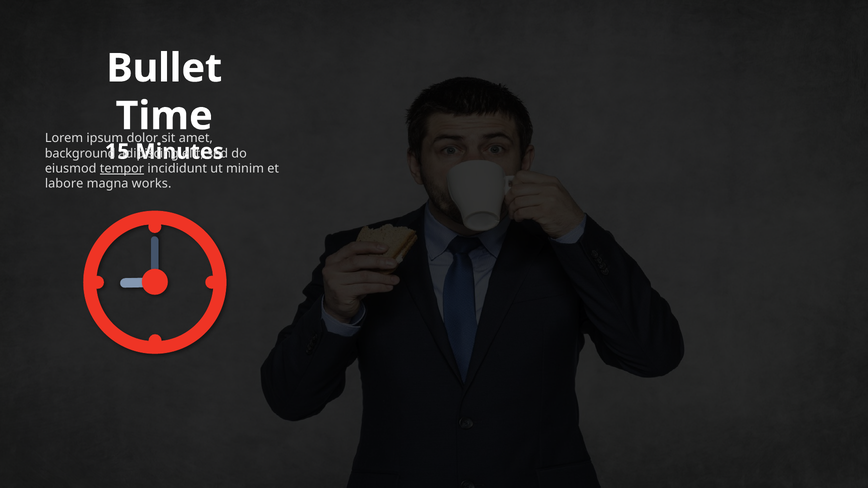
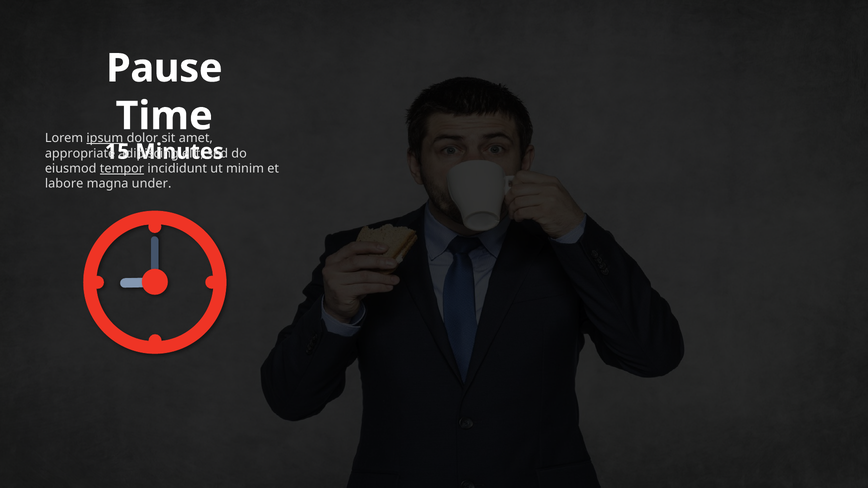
Bullet: Bullet -> Pause (164, 68)
ipsum underline: none -> present (105, 138)
background: background -> appropriate (80, 153)
works: works -> under (152, 184)
